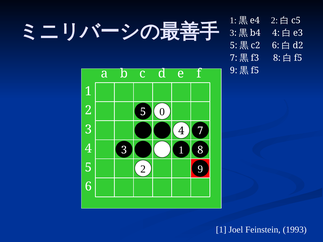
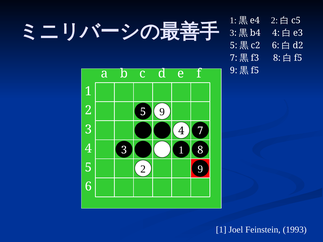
5 0: 0 -> 9 (162, 112)
